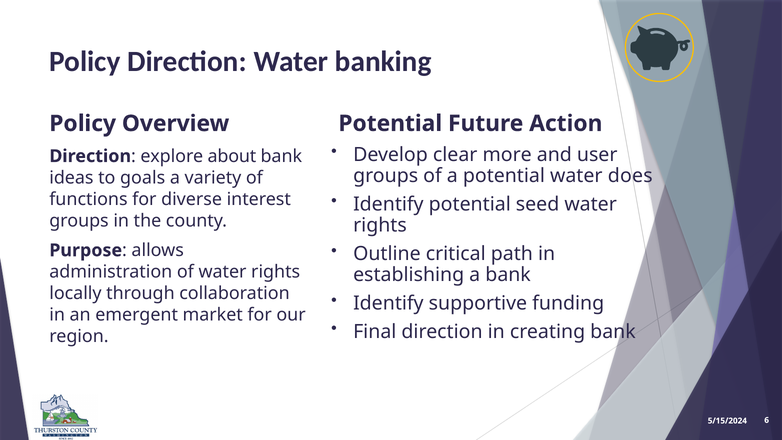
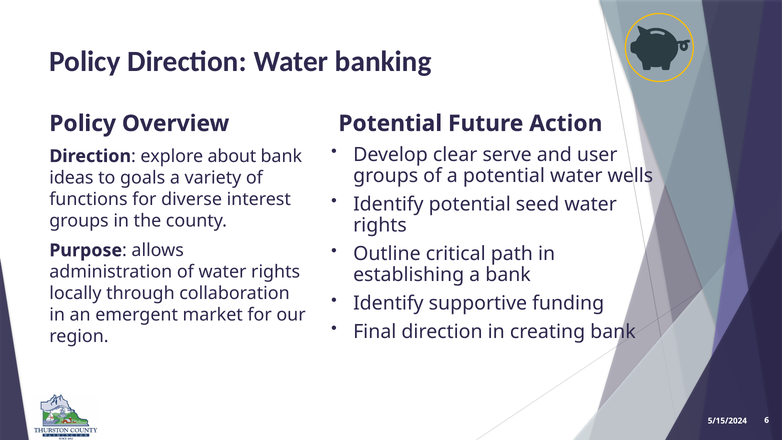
more: more -> serve (507, 155)
does: does -> wells (630, 176)
